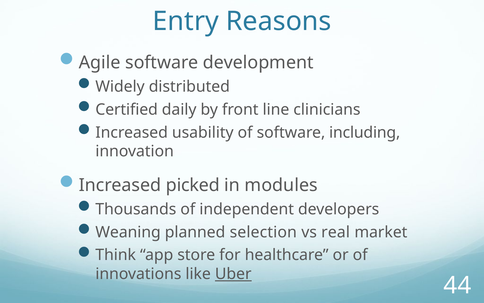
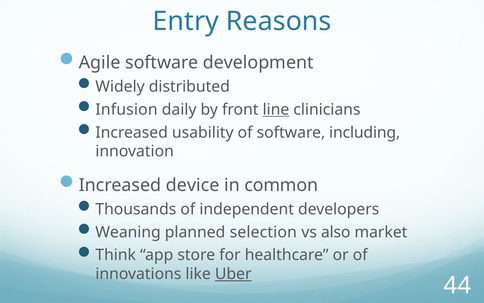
Certified: Certified -> Infusion (126, 109)
line underline: none -> present (276, 109)
picked: picked -> device (193, 185)
modules: modules -> common (281, 185)
real: real -> also (336, 232)
